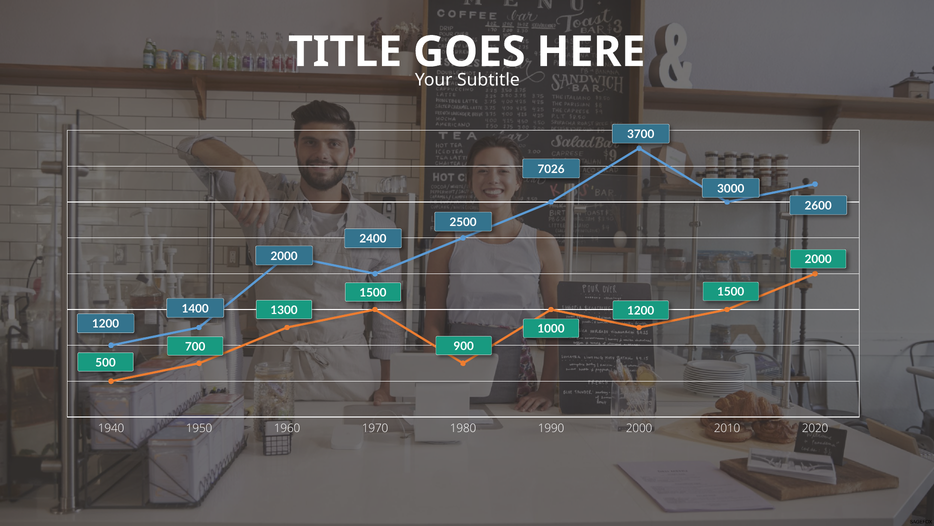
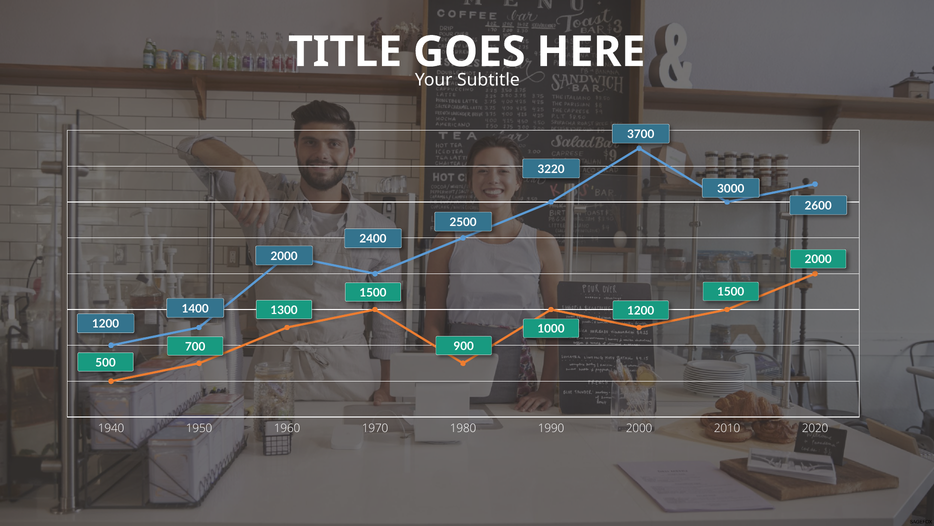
7026: 7026 -> 3220 (551, 169)
